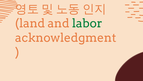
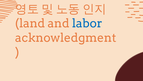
labor colour: green -> blue (87, 23)
